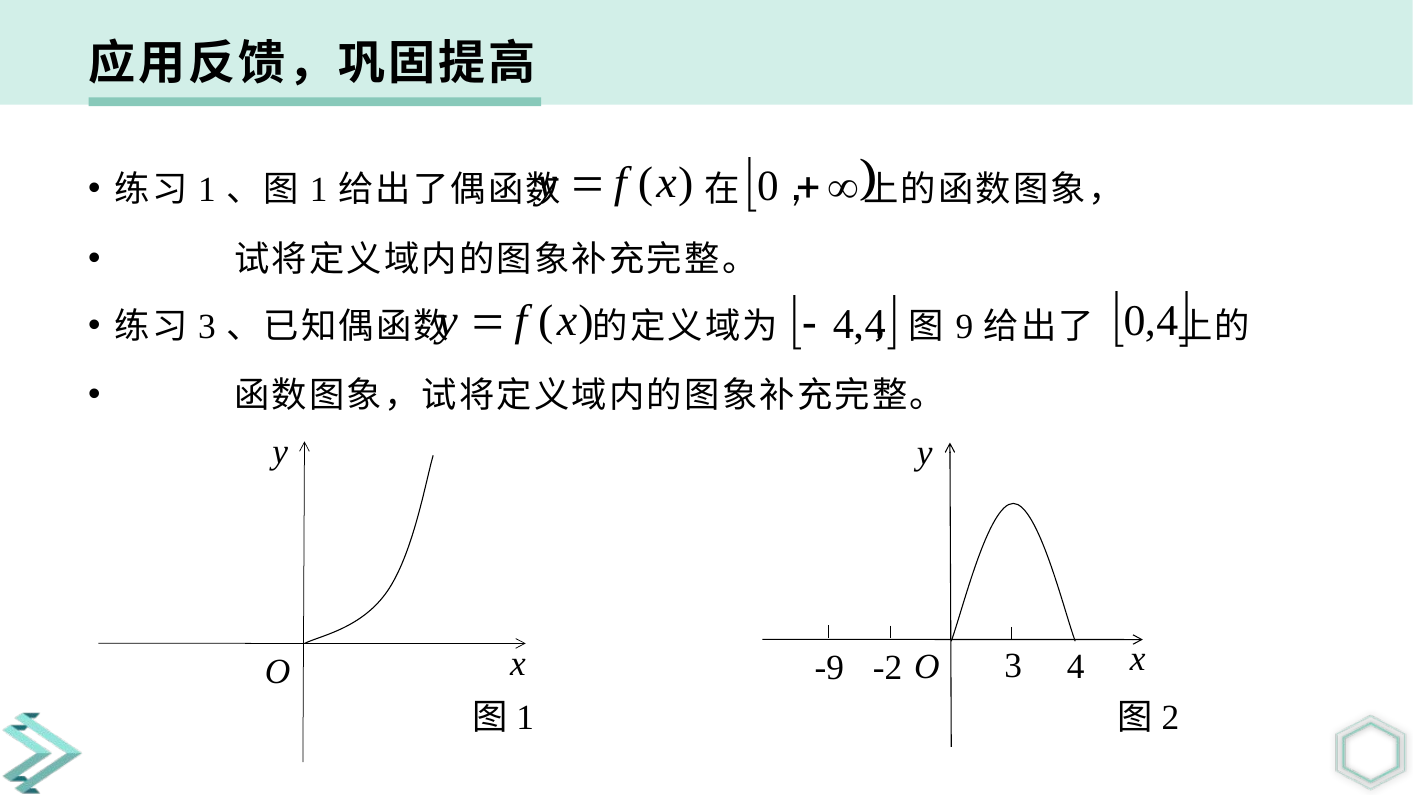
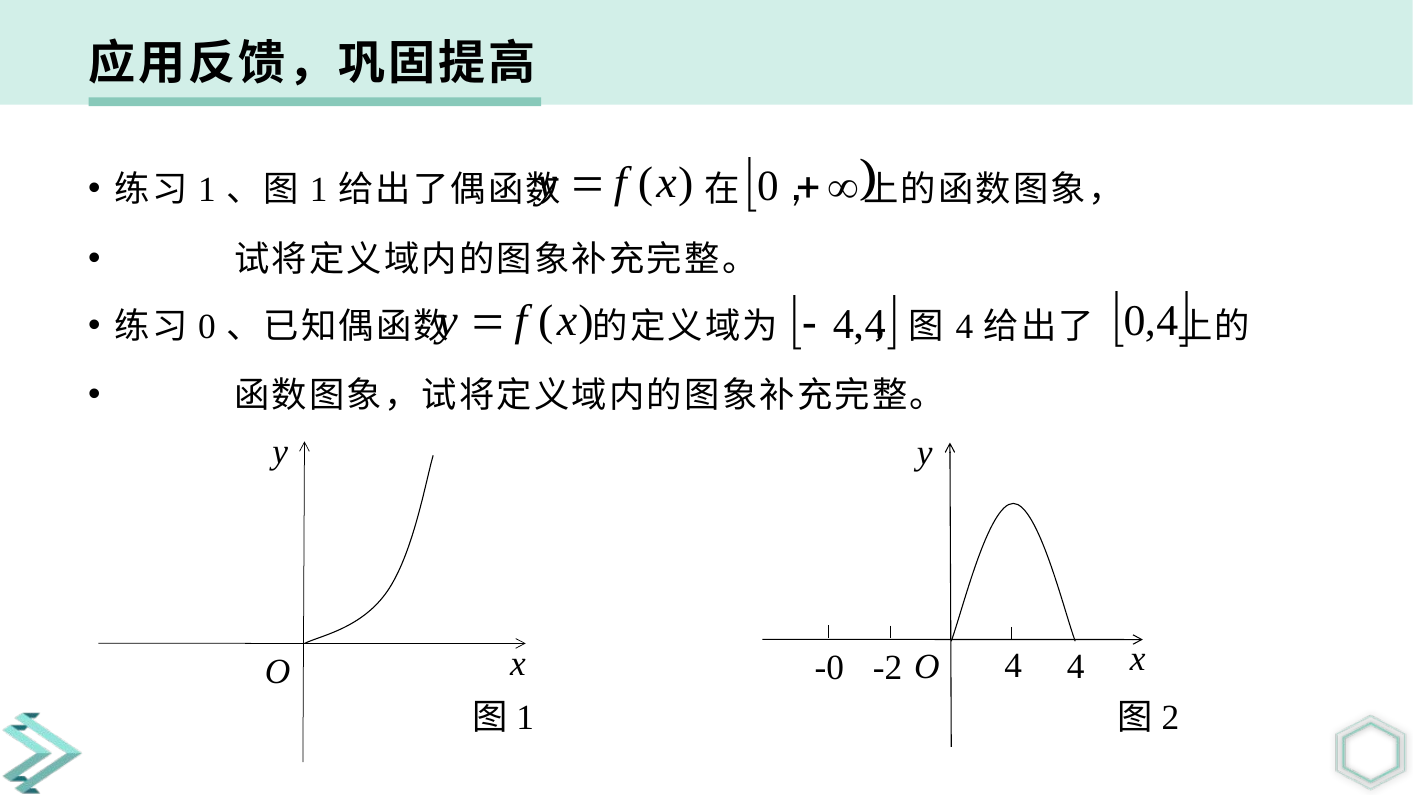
3: 3 -> 0 (207, 326)
9: 9 -> 4 (964, 326)
-9: -9 -> -0 (829, 667)
-2 3: 3 -> 4 (1013, 666)
